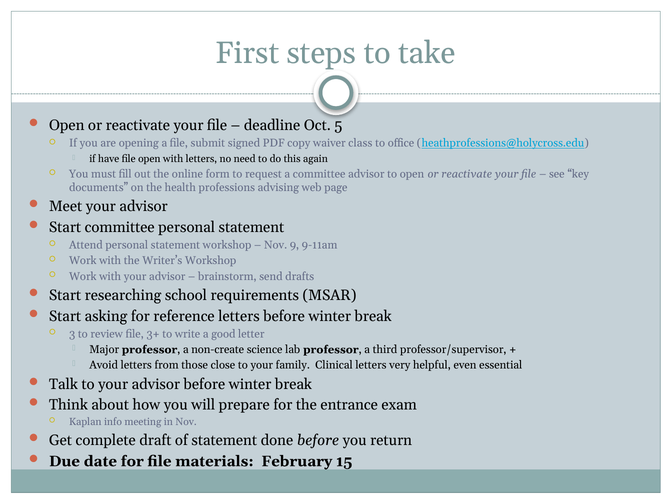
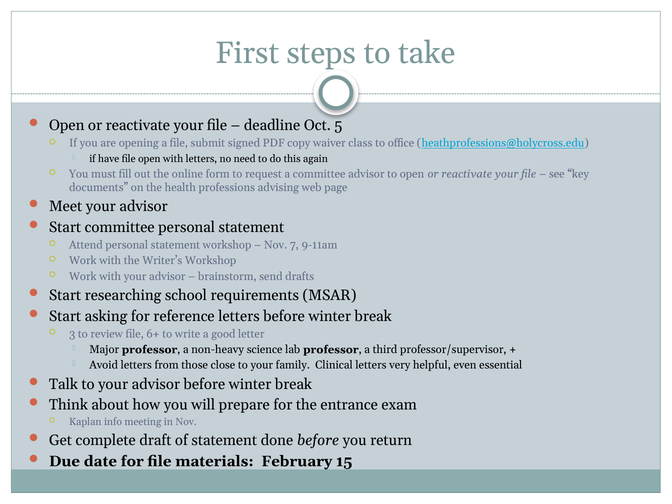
9: 9 -> 7 (294, 245)
3+: 3+ -> 6+ (153, 334)
non-create: non-create -> non-heavy (218, 350)
